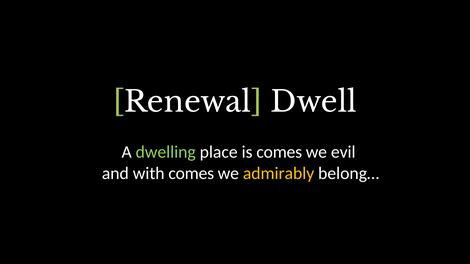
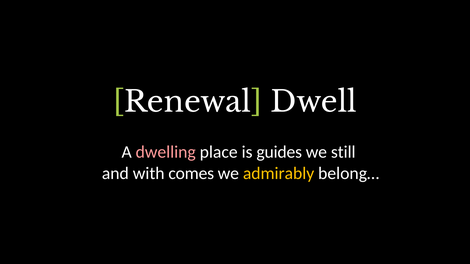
dwelling colour: light green -> pink (166, 152)
is comes: comes -> guides (279, 152)
evil: evil -> still (343, 152)
